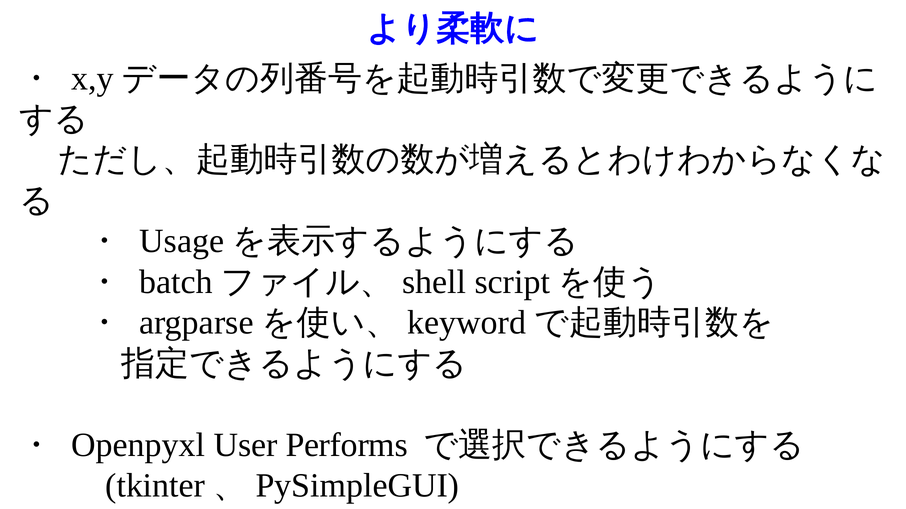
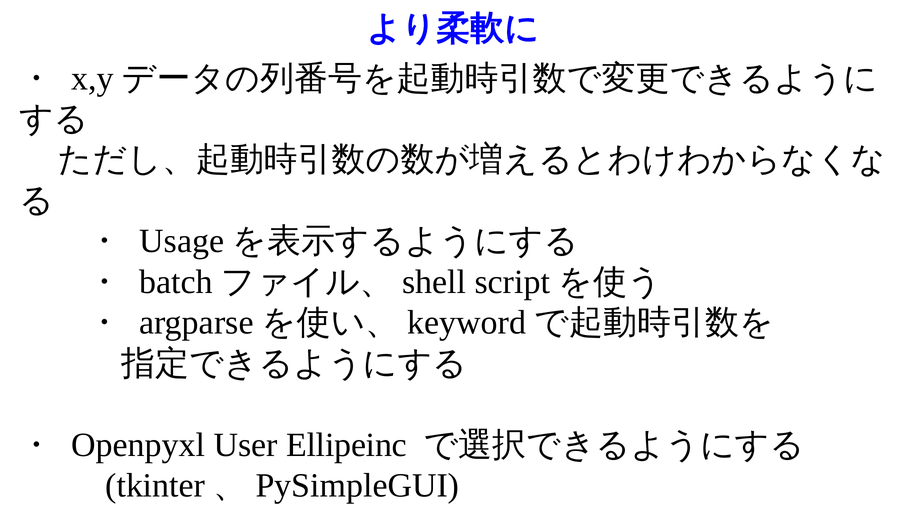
Performs: Performs -> Ellipeinc (347, 445)
